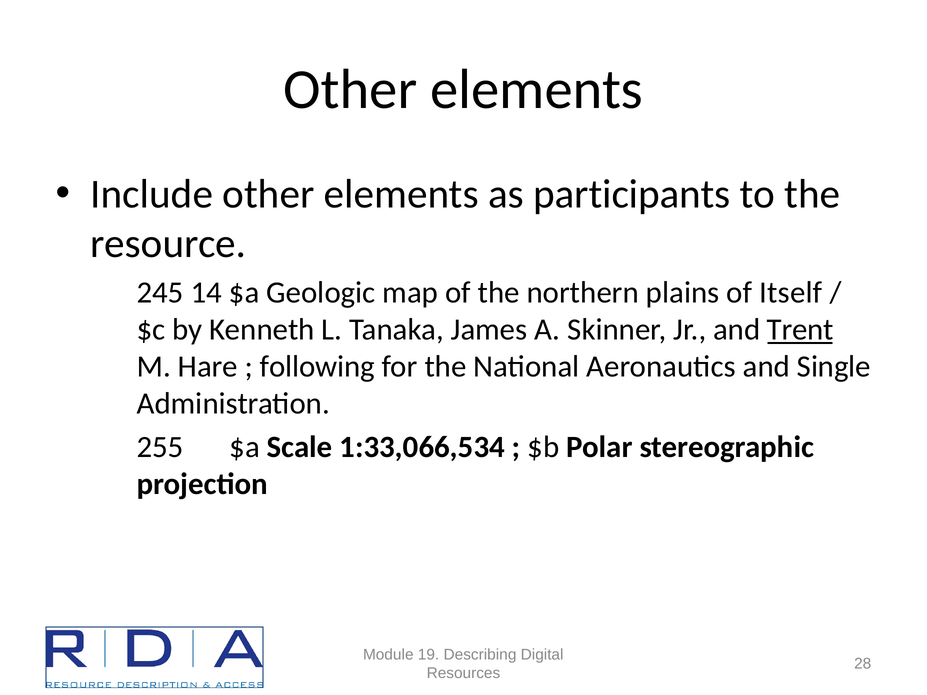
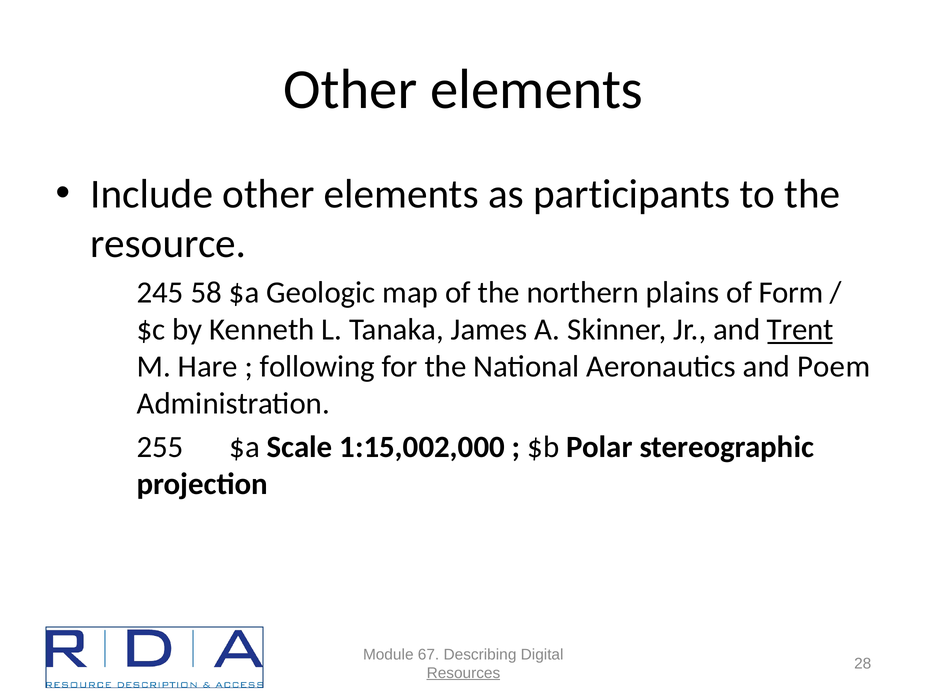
14: 14 -> 58 (206, 293)
Itself: Itself -> Form (791, 293)
Single: Single -> Poem (834, 367)
1:33,066,534: 1:33,066,534 -> 1:15,002,000 (422, 447)
19: 19 -> 67 (429, 655)
Resources underline: none -> present (463, 673)
